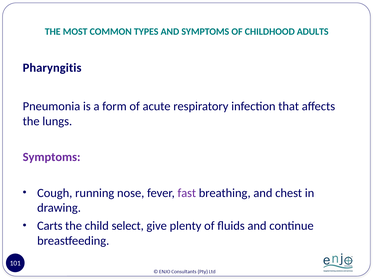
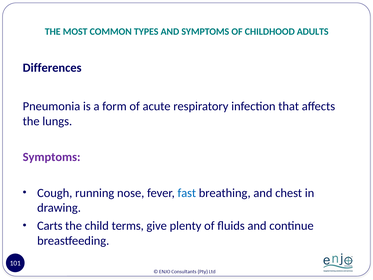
Pharyngitis: Pharyngitis -> Differences (52, 68)
fast colour: purple -> blue (187, 193)
select: select -> terms (128, 226)
